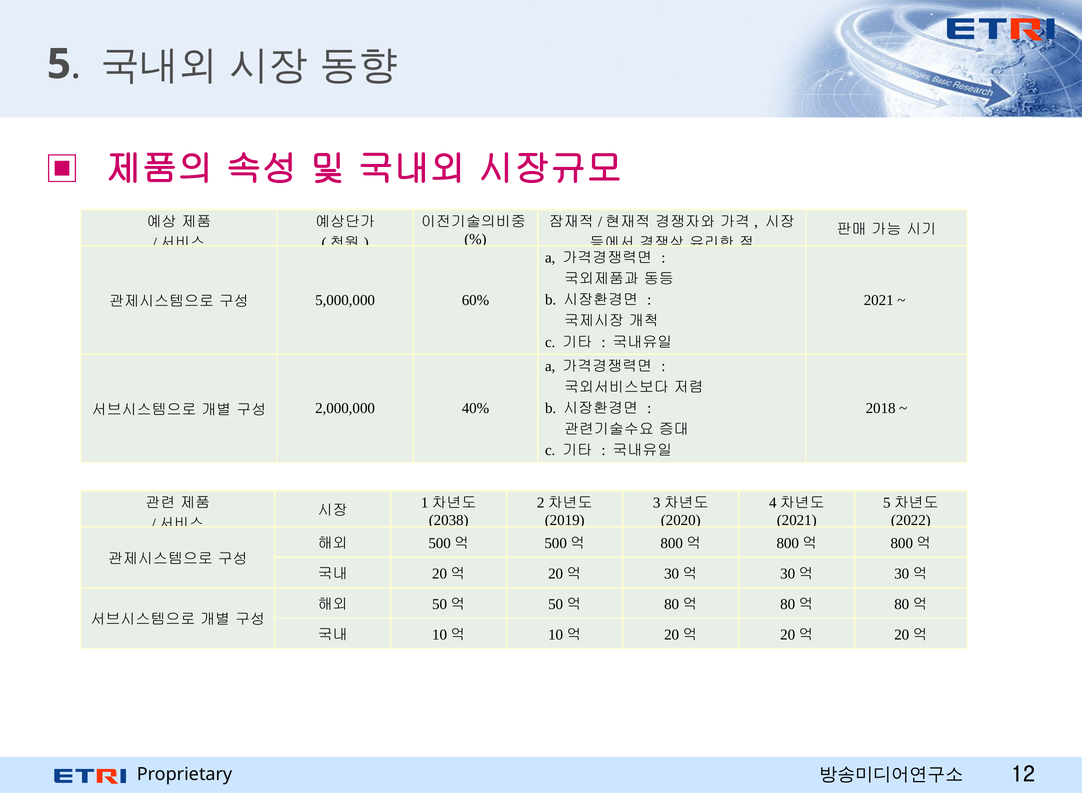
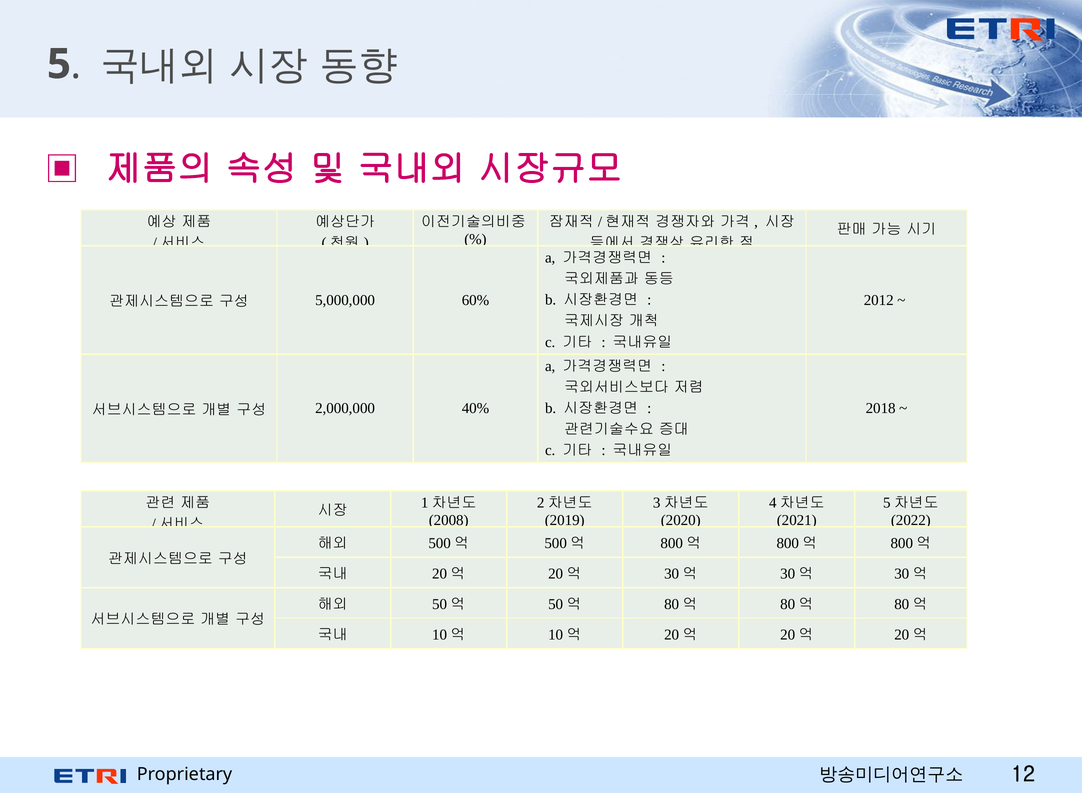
2021: 2021 -> 2012 (879, 300)
2038: 2038 -> 2008 (449, 520)
